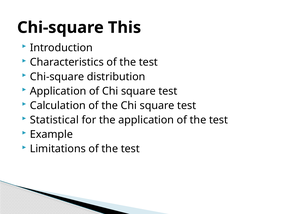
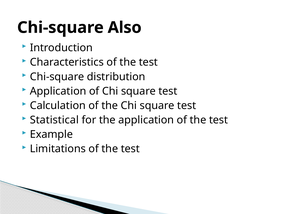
This: This -> Also (125, 28)
